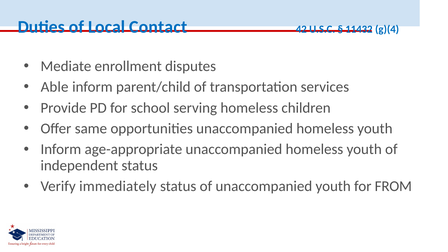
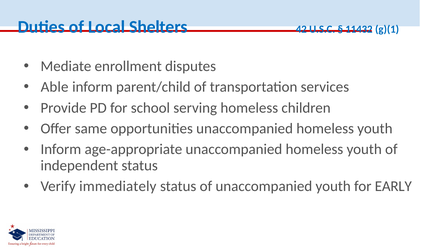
Contact: Contact -> Shelters (158, 27)
g)(4: g)(4 -> g)(1 (387, 29)
FROM: FROM -> EARLY (393, 186)
